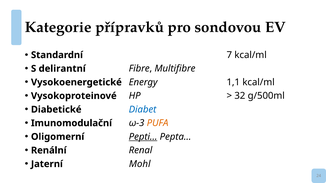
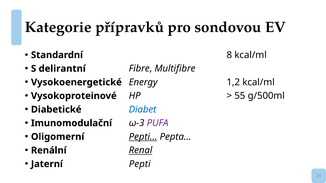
7: 7 -> 8 (229, 55)
1,1: 1,1 -> 1,2 (233, 82)
32: 32 -> 55 (240, 96)
PUFA colour: orange -> purple (158, 123)
Renal underline: none -> present (141, 151)
Mohl: Mohl -> Pepti (140, 164)
